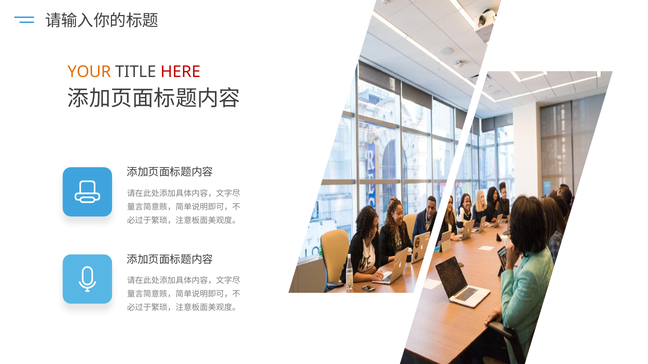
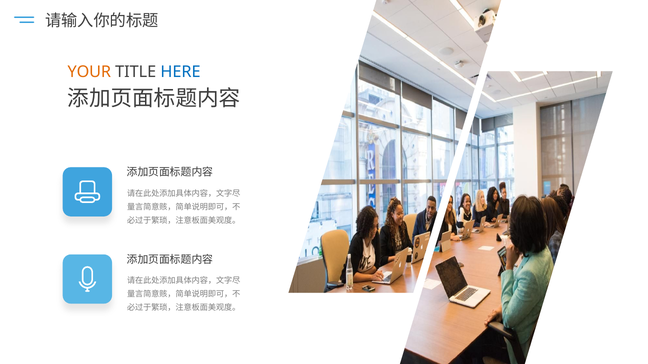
HERE colour: red -> blue (180, 72)
